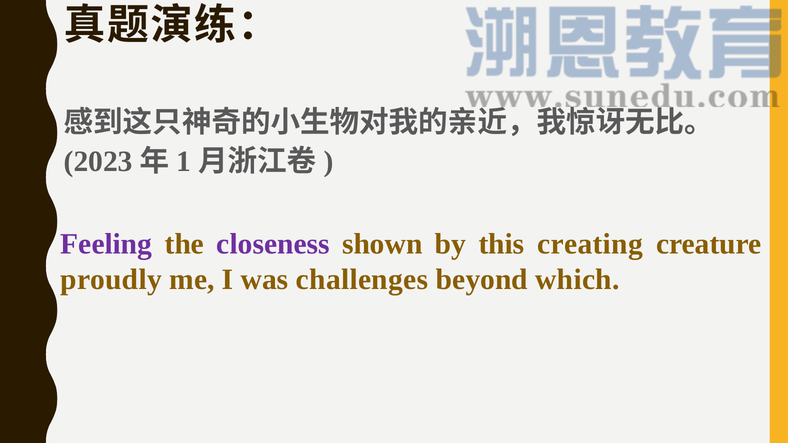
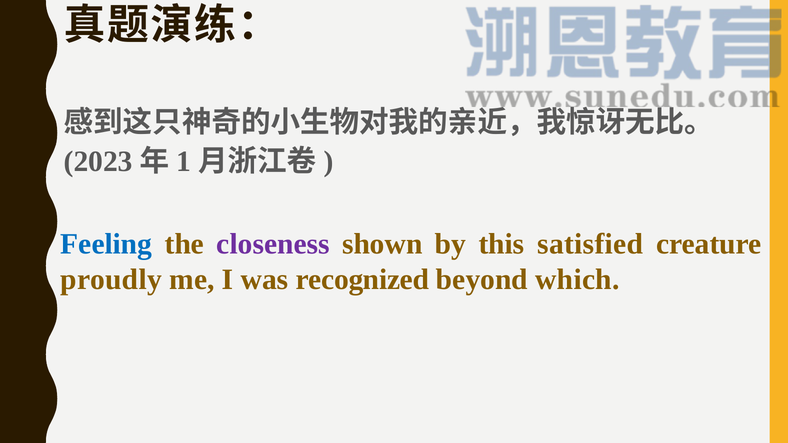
Feeling colour: purple -> blue (106, 244)
creating: creating -> satisfied (590, 244)
challenges: challenges -> recognized (362, 280)
